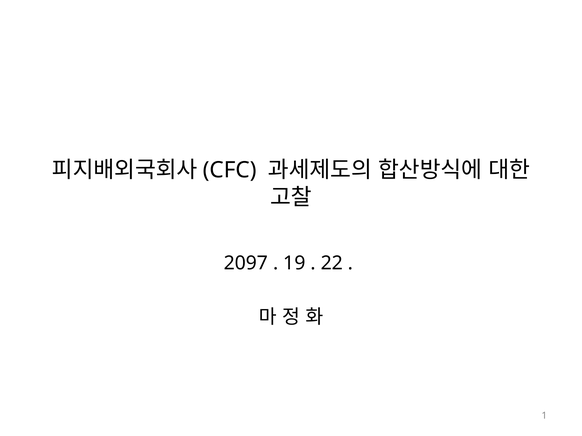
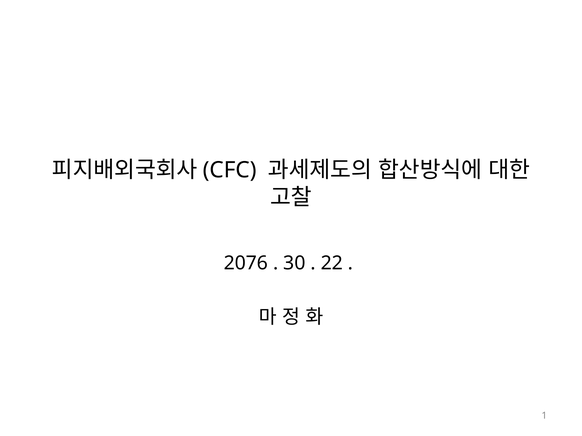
2097: 2097 -> 2076 (246, 263)
19: 19 -> 30 (294, 263)
